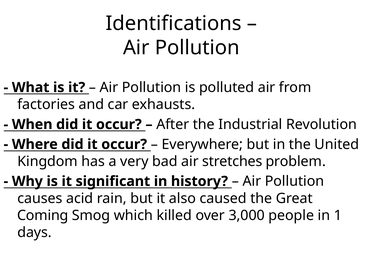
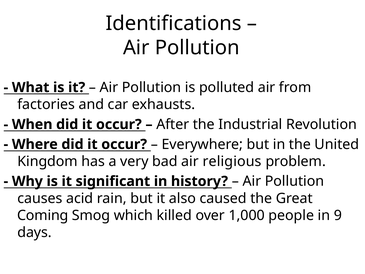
stretches: stretches -> religious (232, 161)
3,000: 3,000 -> 1,000 (247, 215)
1: 1 -> 9 (338, 215)
